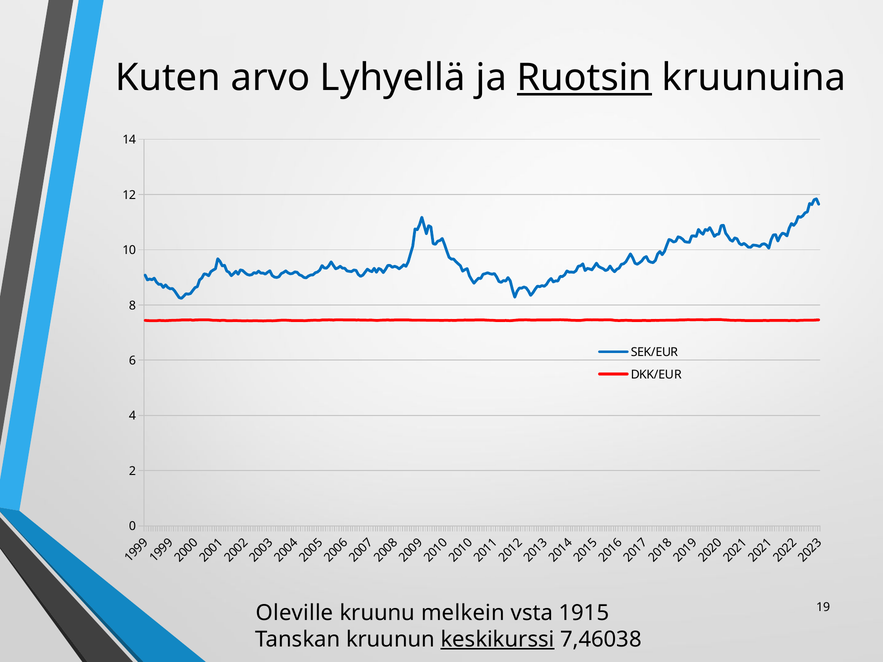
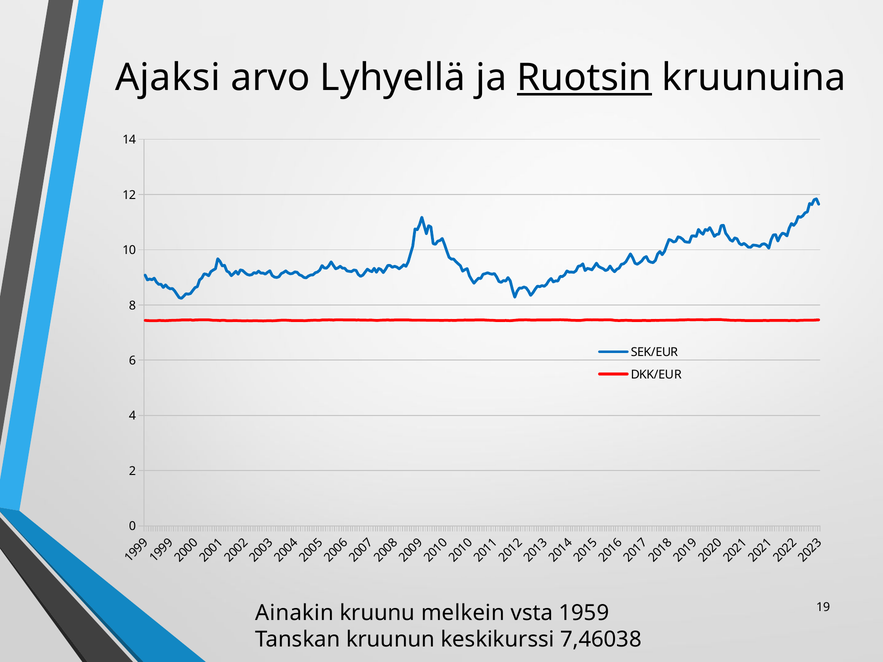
Kuten: Kuten -> Ajaksi (168, 78)
Oleville: Oleville -> Ainakin (295, 613)
1915: 1915 -> 1959 (584, 613)
keskikurssi underline: present -> none (498, 639)
